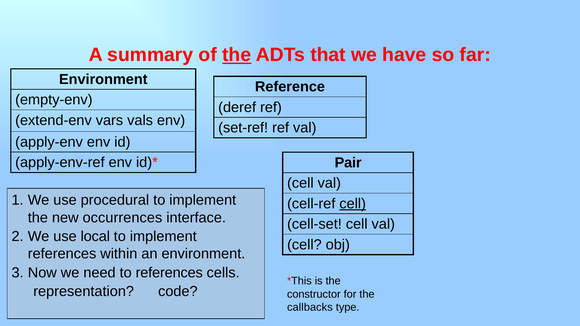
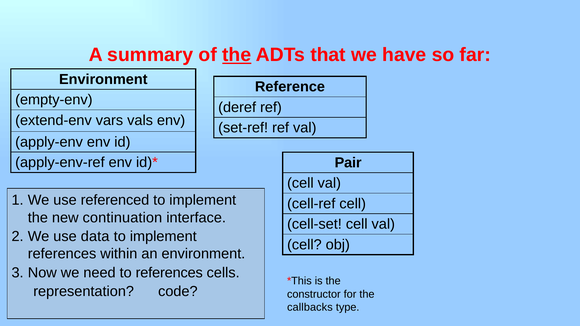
procedural: procedural -> referenced (115, 200)
cell underline: present -> none (353, 204)
occurrences: occurrences -> continuation (122, 218)
local: local -> data (95, 237)
